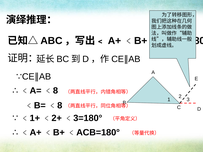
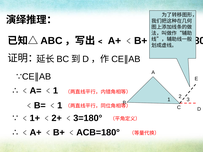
8: 8 -> 1 (55, 91)
8: 8 -> 1 (60, 106)
